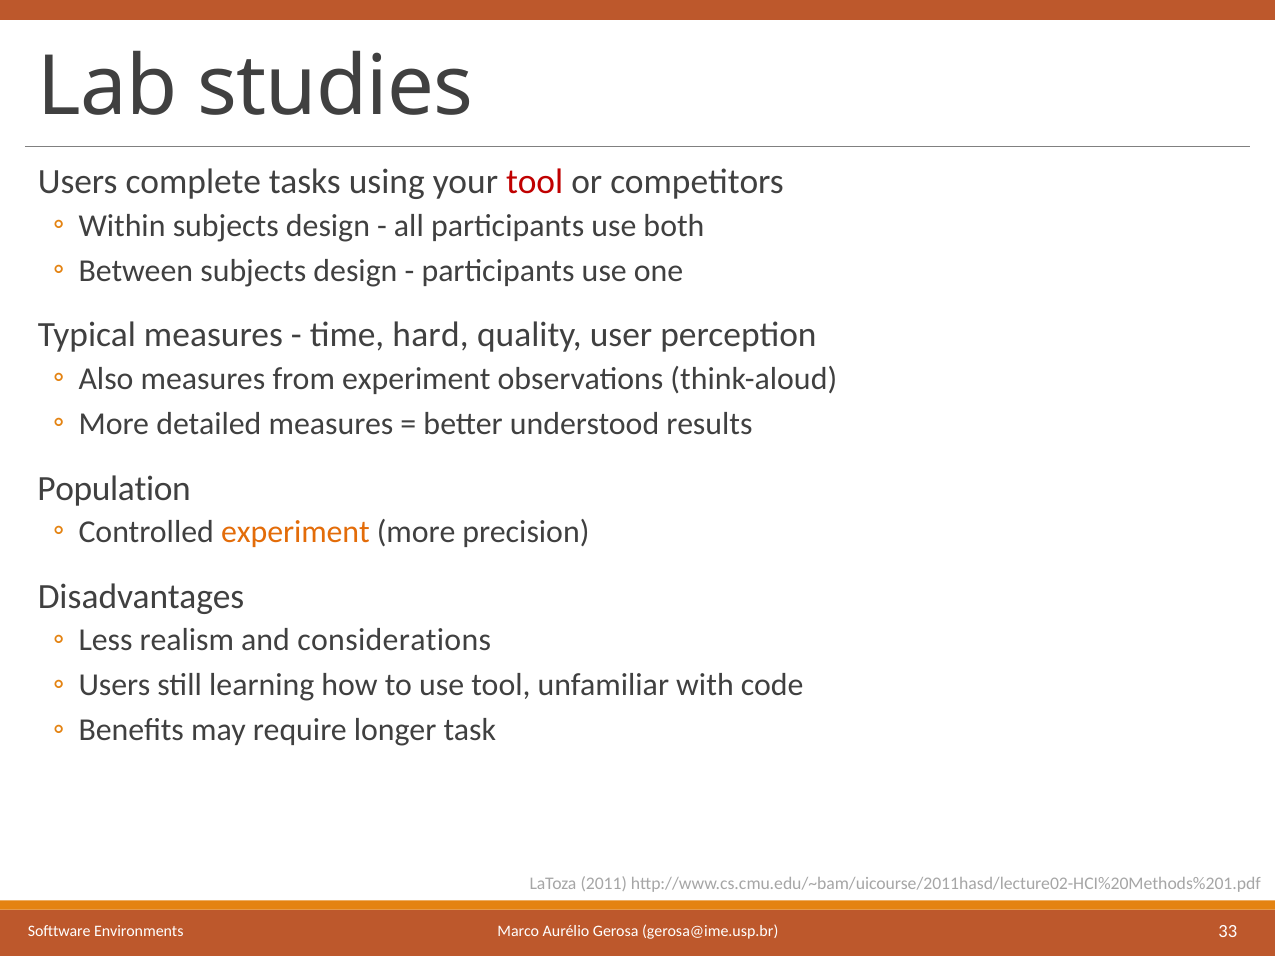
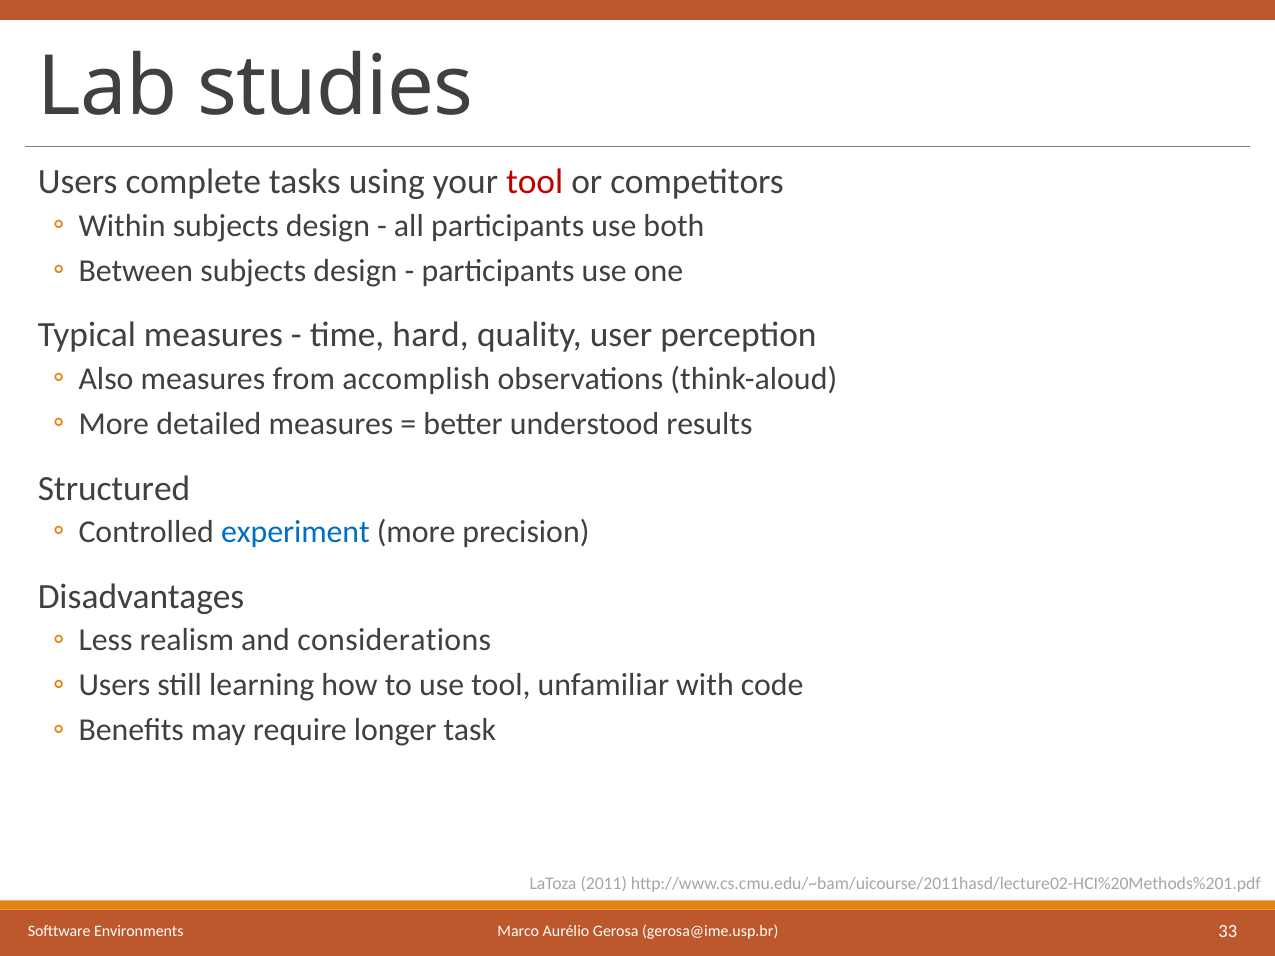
from experiment: experiment -> accomplish (416, 379)
Population: Population -> Structured (114, 489)
experiment colour: orange -> blue (295, 532)
